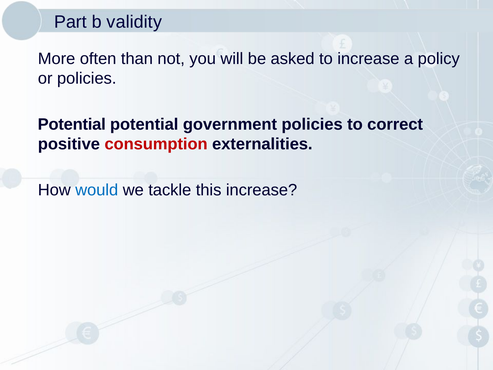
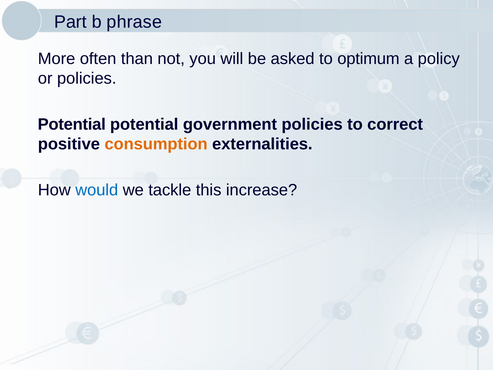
validity: validity -> phrase (134, 22)
to increase: increase -> optimum (368, 59)
consumption colour: red -> orange (156, 144)
